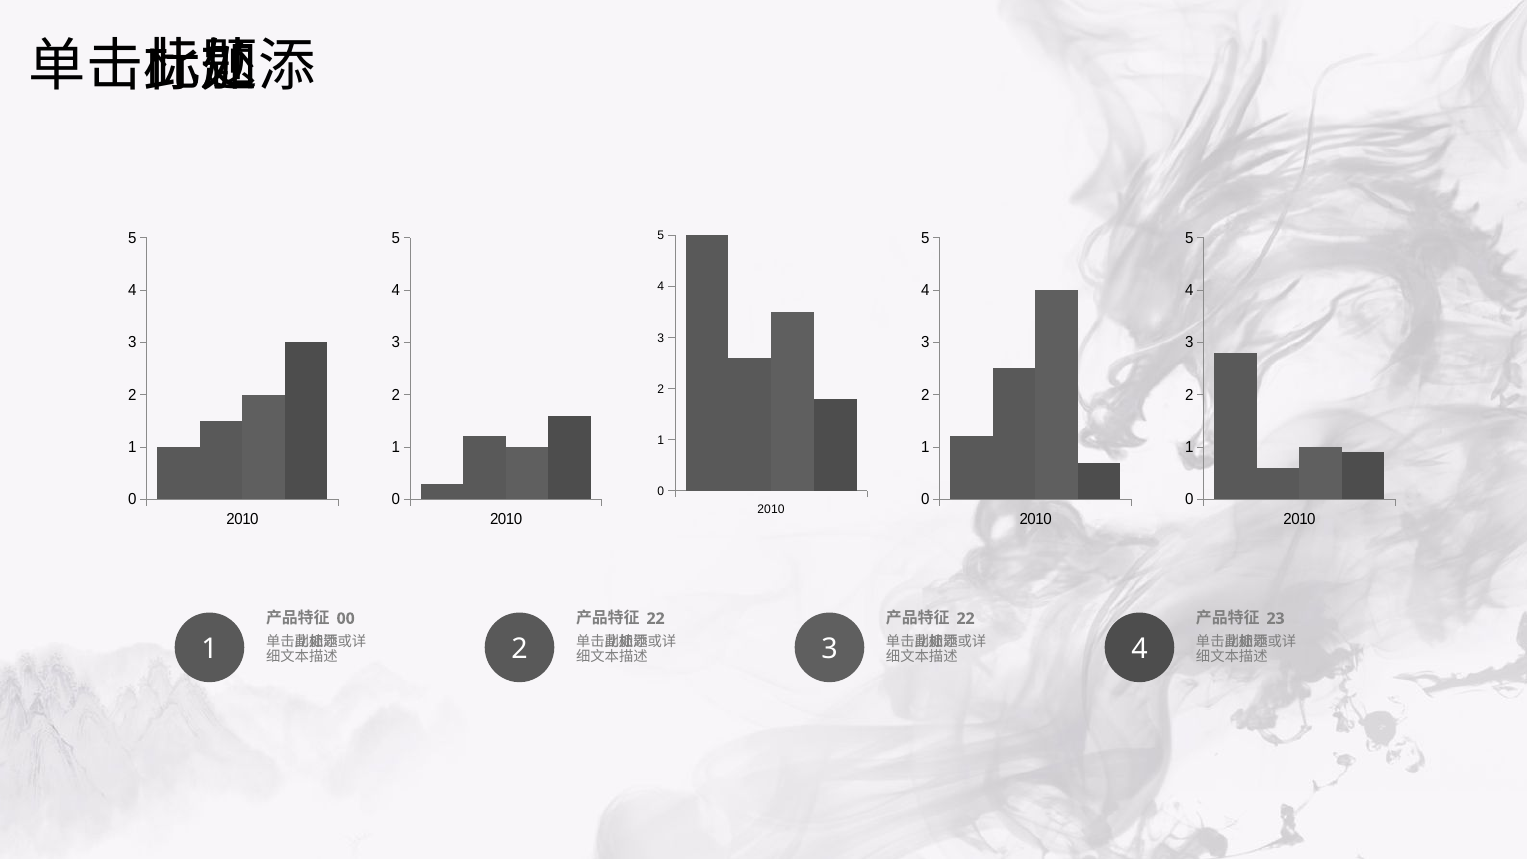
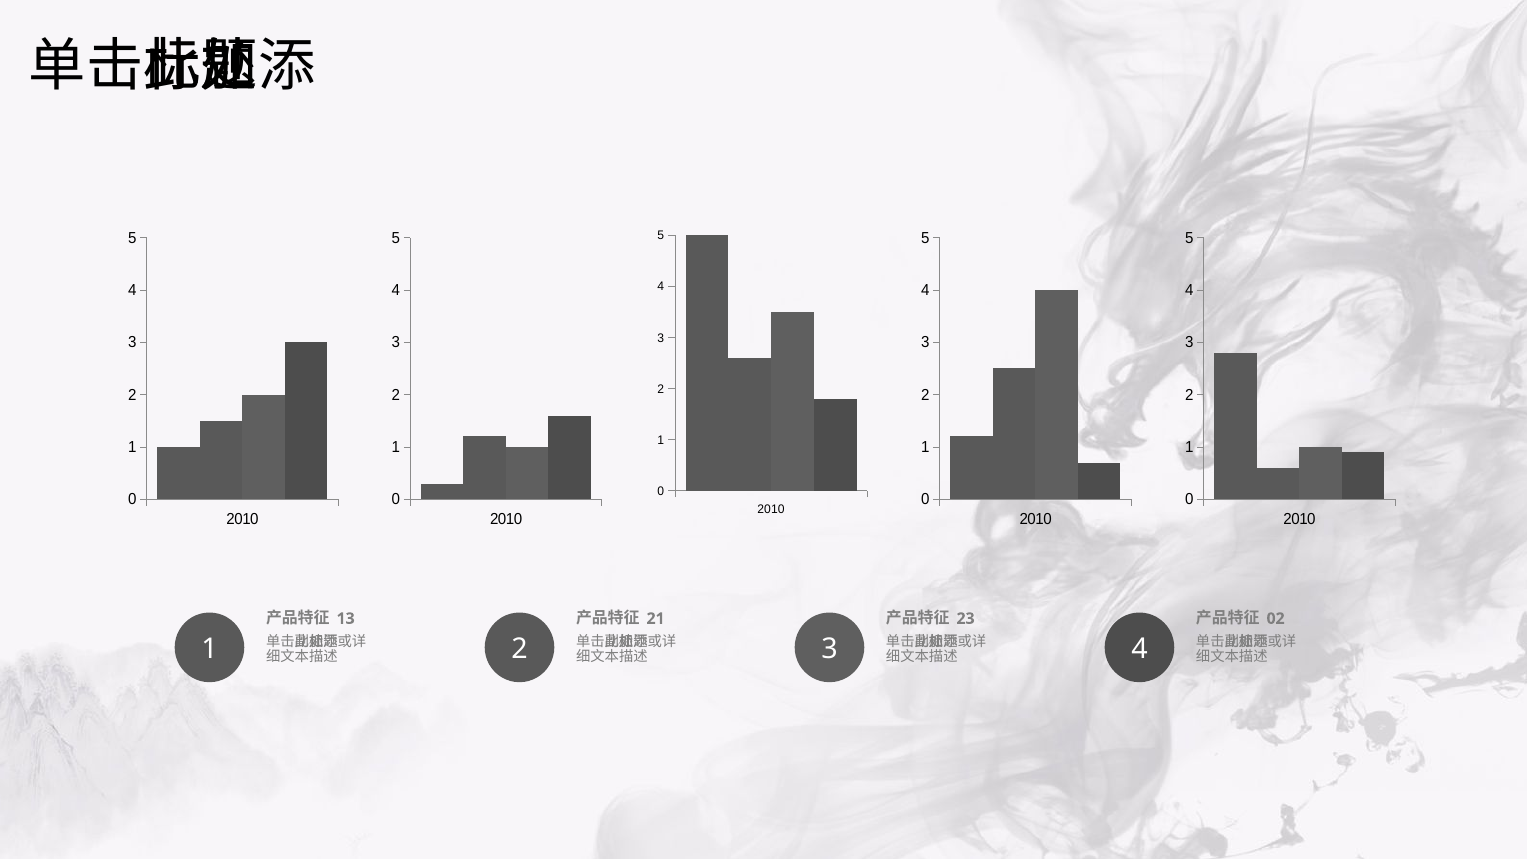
00: 00 -> 13 (346, 618)
22: 22 -> 21 (656, 618)
22: 22 -> 23 (966, 618)
23: 23 -> 02 (1276, 618)
